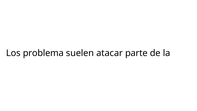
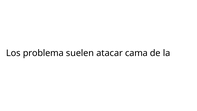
parte: parte -> cama (136, 53)
